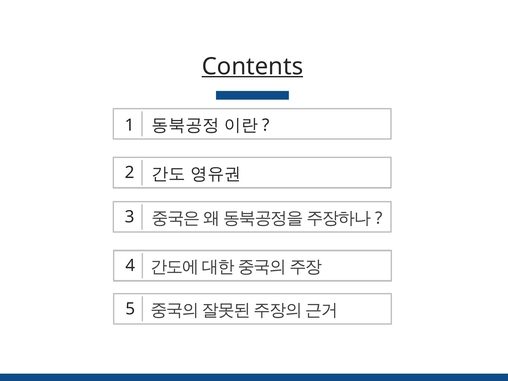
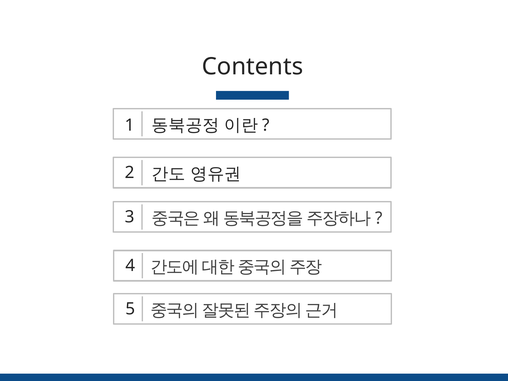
Contents underline: present -> none (252, 66)
